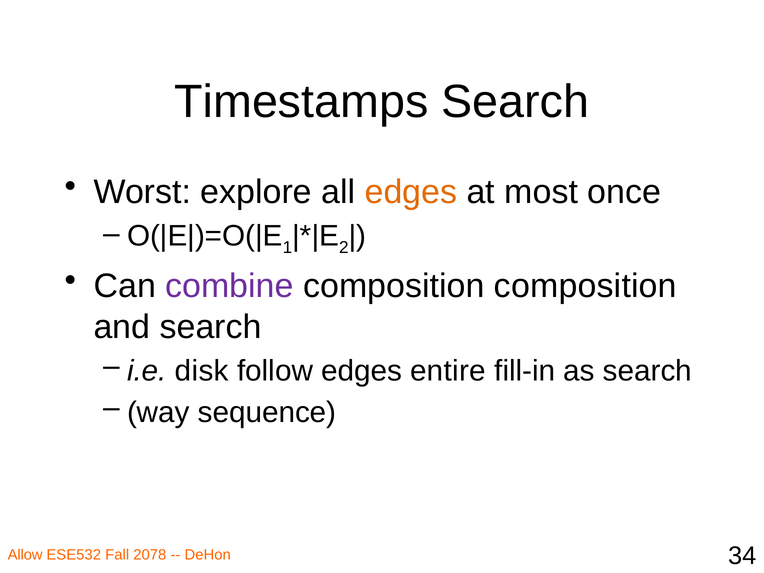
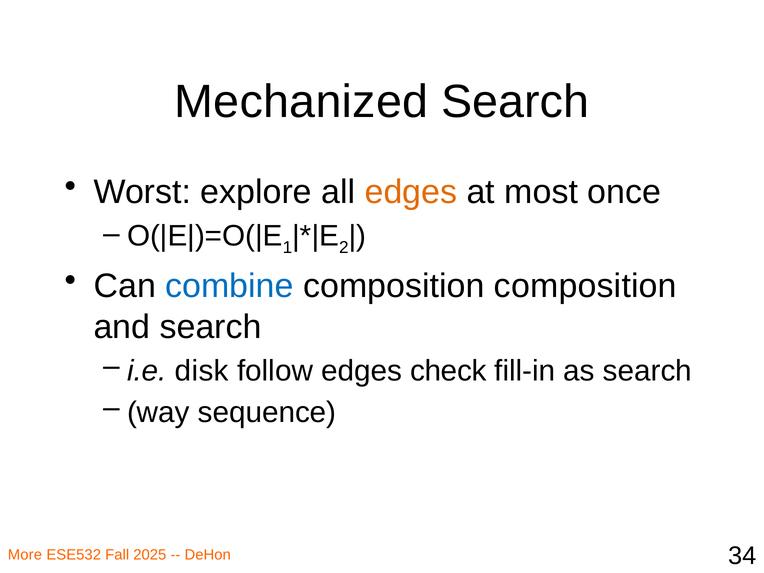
Timestamps: Timestamps -> Mechanized (301, 102)
combine colour: purple -> blue (229, 286)
entire: entire -> check (448, 371)
Allow: Allow -> More (25, 555)
2078: 2078 -> 2025 (150, 555)
